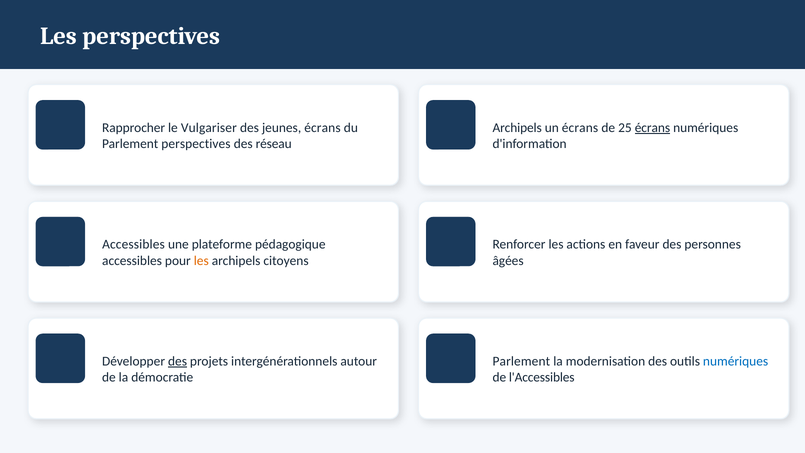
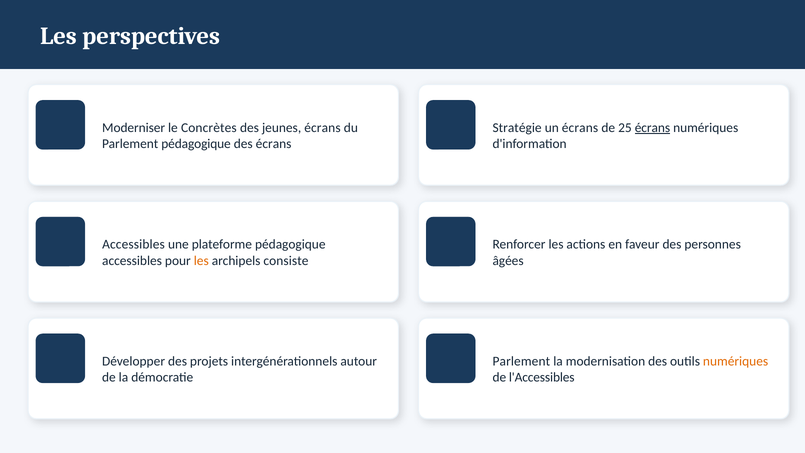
Rapprocher: Rapprocher -> Moderniser (134, 128)
Vulgariser: Vulgariser -> Concrètes (209, 128)
Archipels: Archipels -> Stratégie (517, 128)
Parlement perspectives: perspectives -> pédagogique (196, 144)
des réseau: réseau -> écrans (274, 144)
citoyens: citoyens -> consiste (286, 261)
des underline: present -> none (178, 361)
numériques colour: blue -> orange (736, 361)
